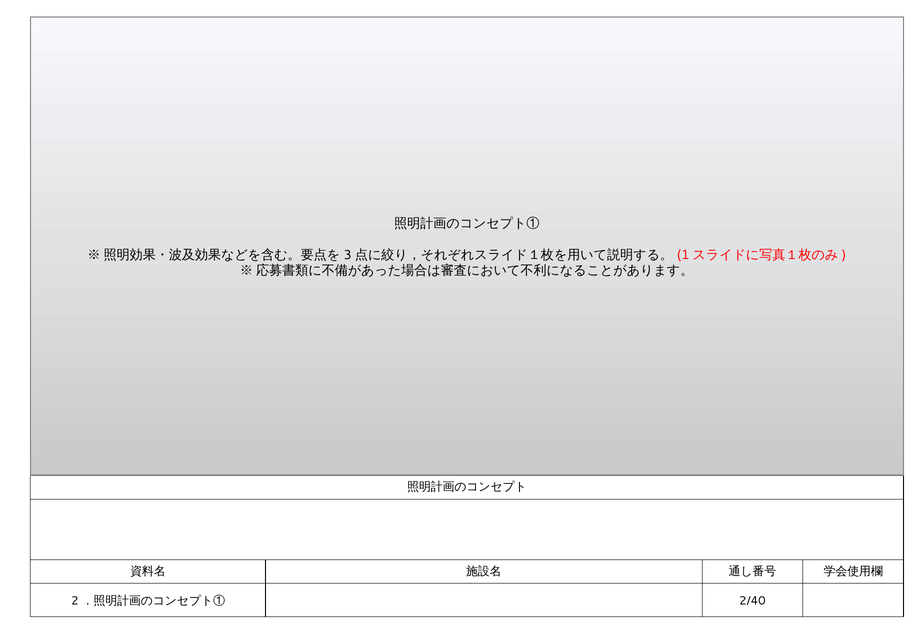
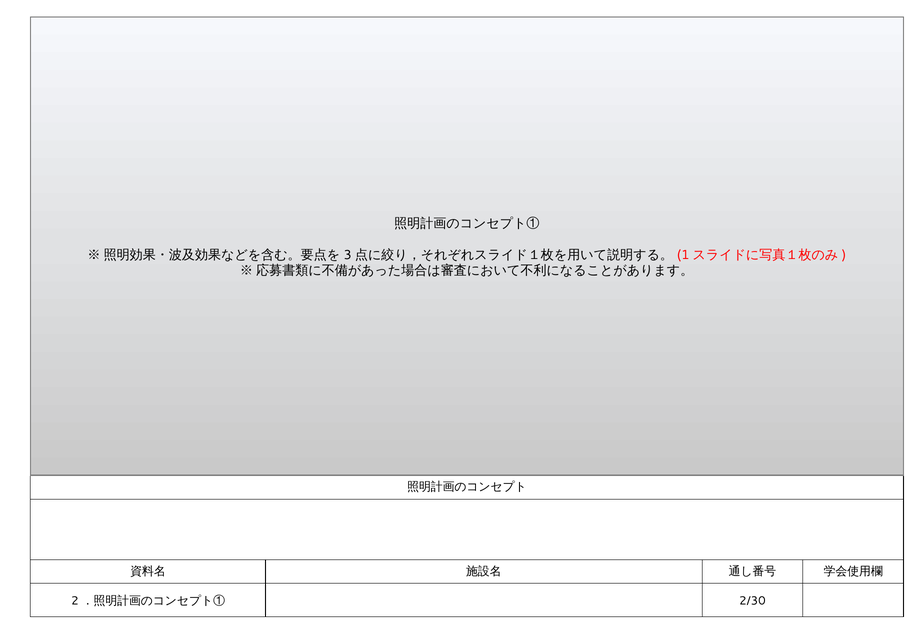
2/40: 2/40 -> 2/30 (752, 600)
